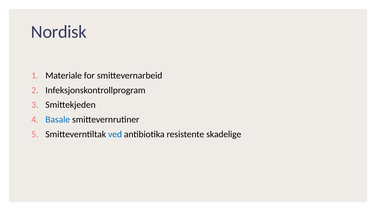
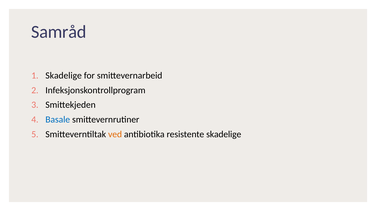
Nordisk: Nordisk -> Samråd (59, 32)
Materiale: Materiale -> Skadelige (64, 76)
ved colour: blue -> orange (115, 135)
